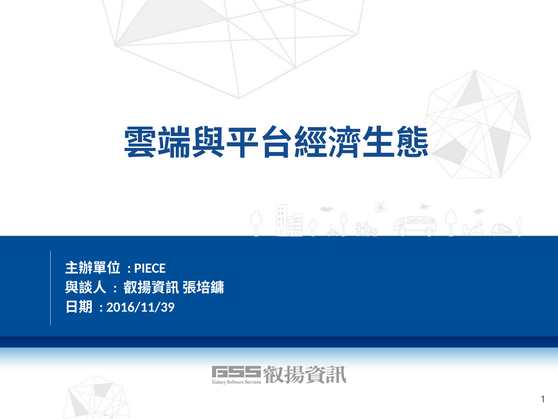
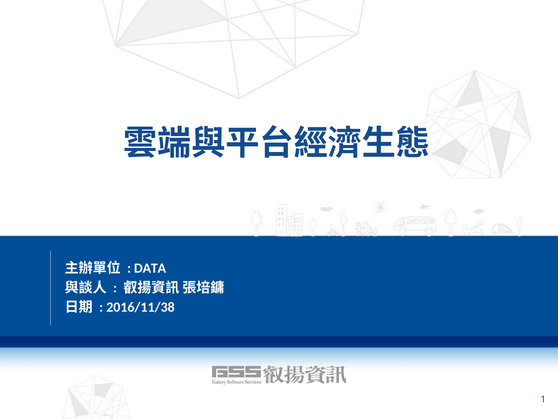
PIECE: PIECE -> DATA (150, 268)
2016/11/39: 2016/11/39 -> 2016/11/38 (140, 307)
